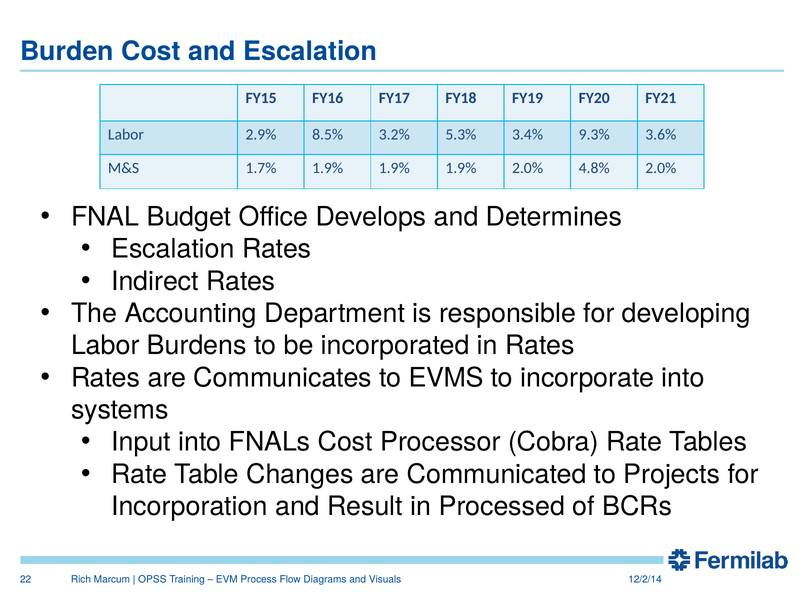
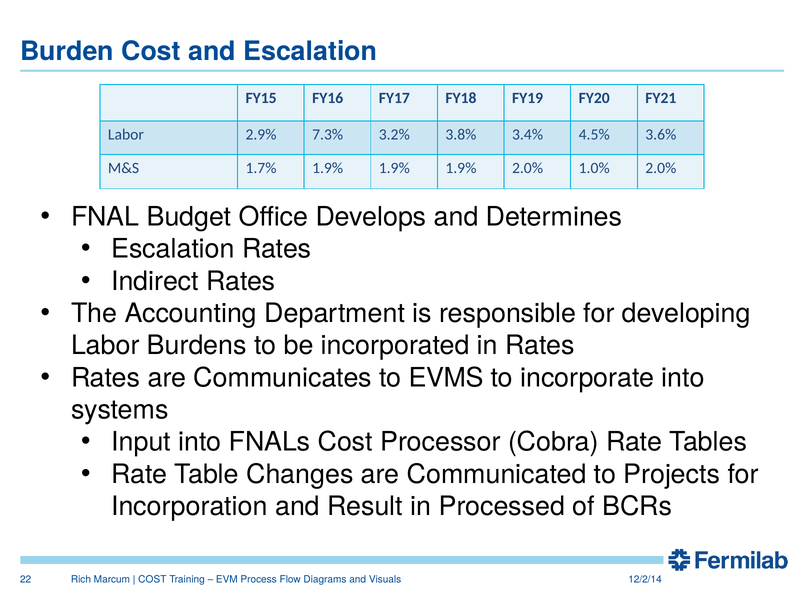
8.5%: 8.5% -> 7.3% (328, 135)
5.3%: 5.3% -> 3.8% (461, 135)
9.3%: 9.3% -> 4.5% (594, 135)
4.8%: 4.8% -> 1.0% (594, 168)
OPSS: OPSS -> COST (152, 580)
